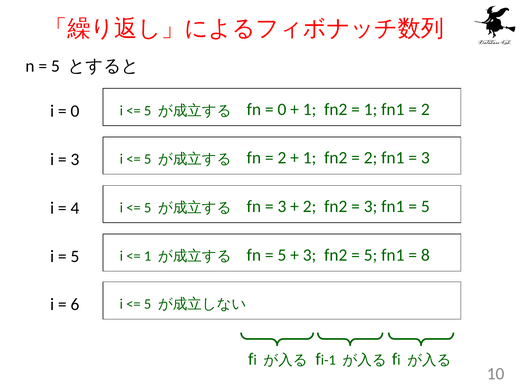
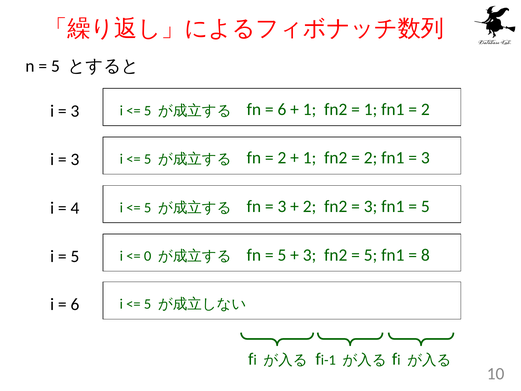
0: 0 -> 3 (75, 111)
0: 0 -> 6 (282, 109)
1: 1 -> 0 (148, 256)
